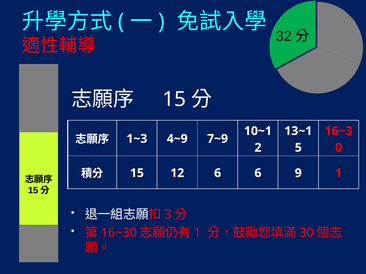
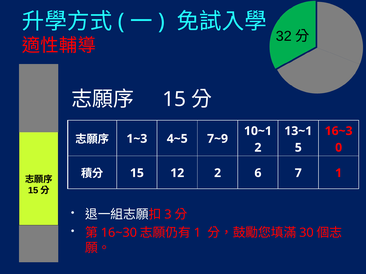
4~9: 4~9 -> 4~5 (177, 139)
12 6: 6 -> 2 (218, 173)
9: 9 -> 7 (298, 173)
